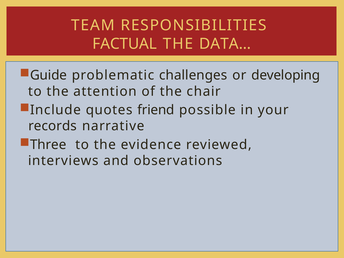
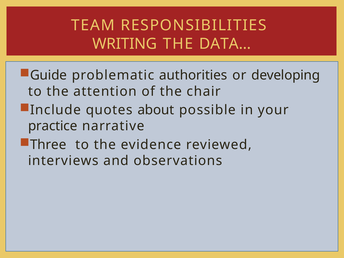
FACTUAL: FACTUAL -> WRITING (125, 44)
challenges: challenges -> authorities (193, 75)
friend: friend -> about (156, 110)
records: records -> practice (53, 126)
